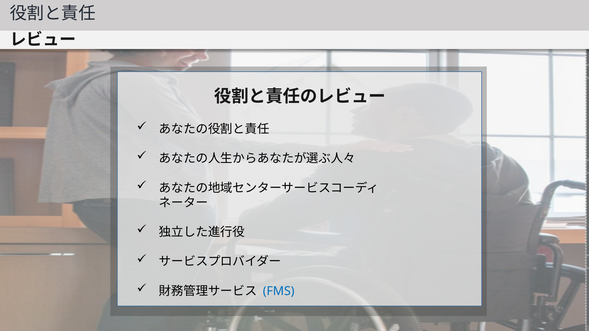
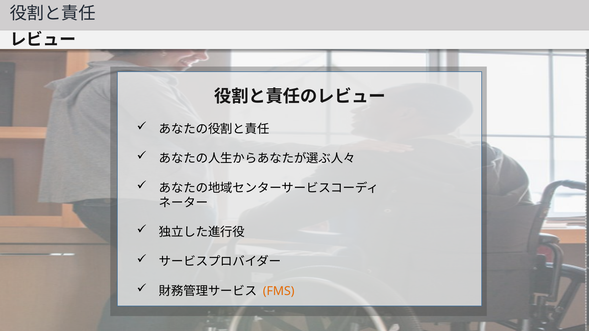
FMS colour: blue -> orange (279, 291)
